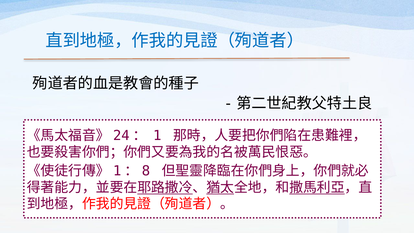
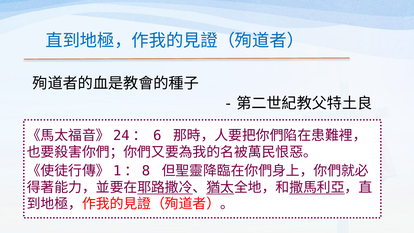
1: 1 -> 6 (157, 136)
